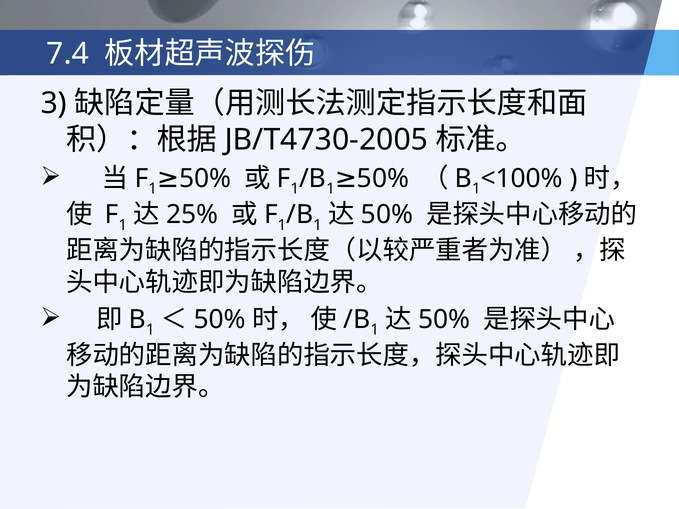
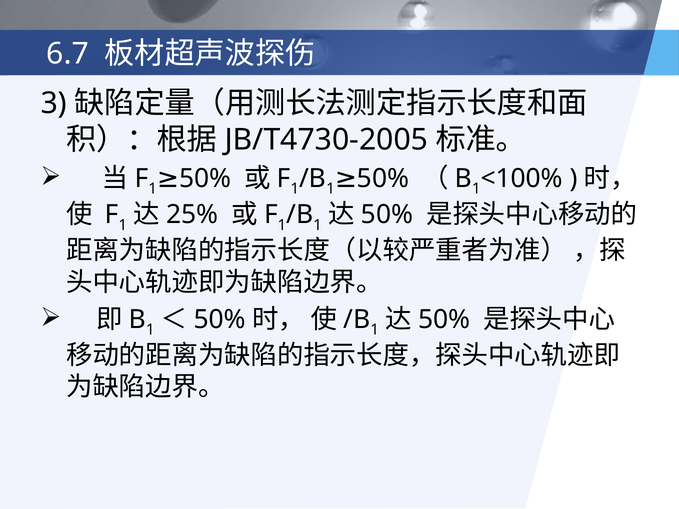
7.4: 7.4 -> 6.7 (68, 54)
